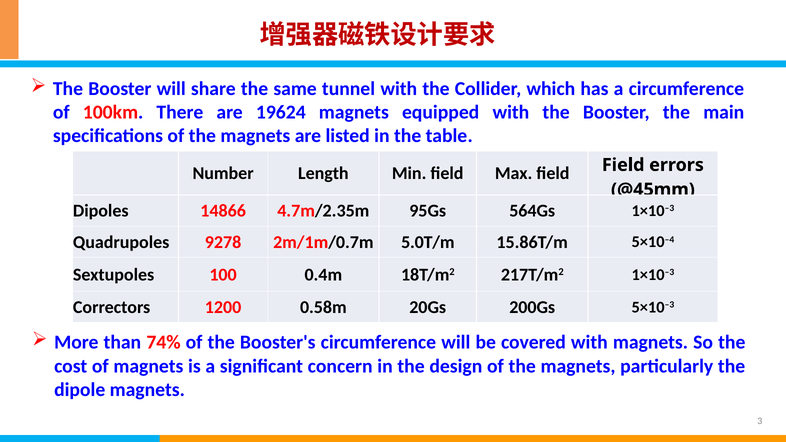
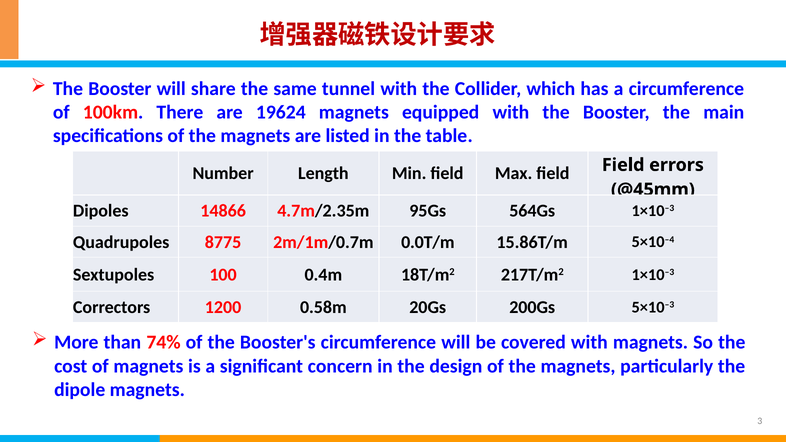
9278: 9278 -> 8775 (223, 242)
5.0T/m: 5.0T/m -> 0.0T/m (428, 242)
